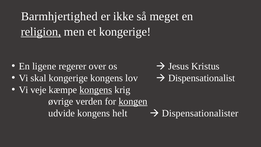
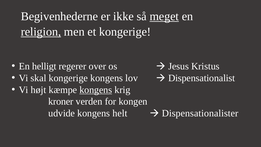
Barmhjertighed: Barmhjertighed -> Begivenhederne (59, 16)
meget underline: none -> present (164, 16)
ligene: ligene -> helligt (44, 66)
veje: veje -> højt (38, 90)
øvrige: øvrige -> kroner (61, 101)
kongen underline: present -> none (133, 101)
